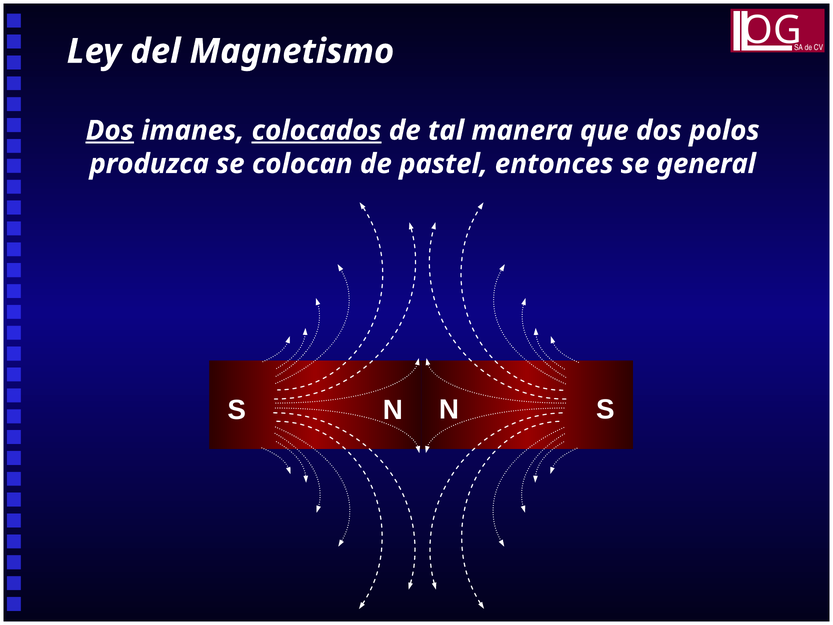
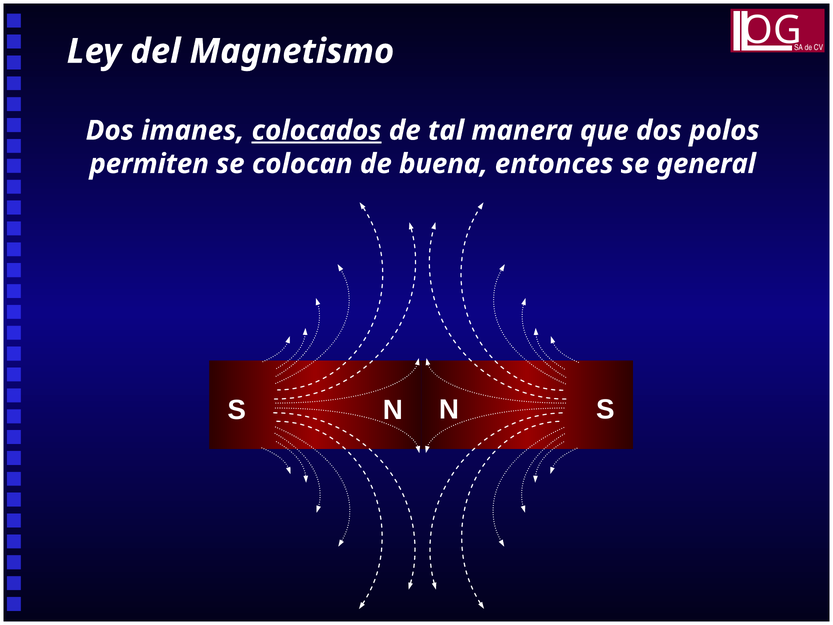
Dos underline: present -> none (110, 131)
produzca: produzca -> permiten (149, 164)
pastel: pastel -> buena (443, 164)
